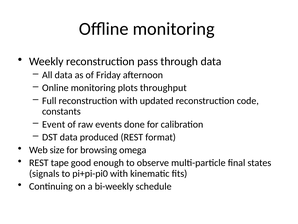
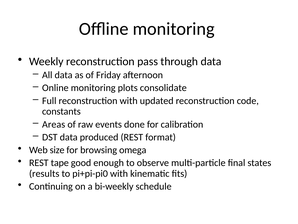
throughput: throughput -> consolidate (163, 88)
Event: Event -> Areas (54, 124)
signals: signals -> results (44, 173)
